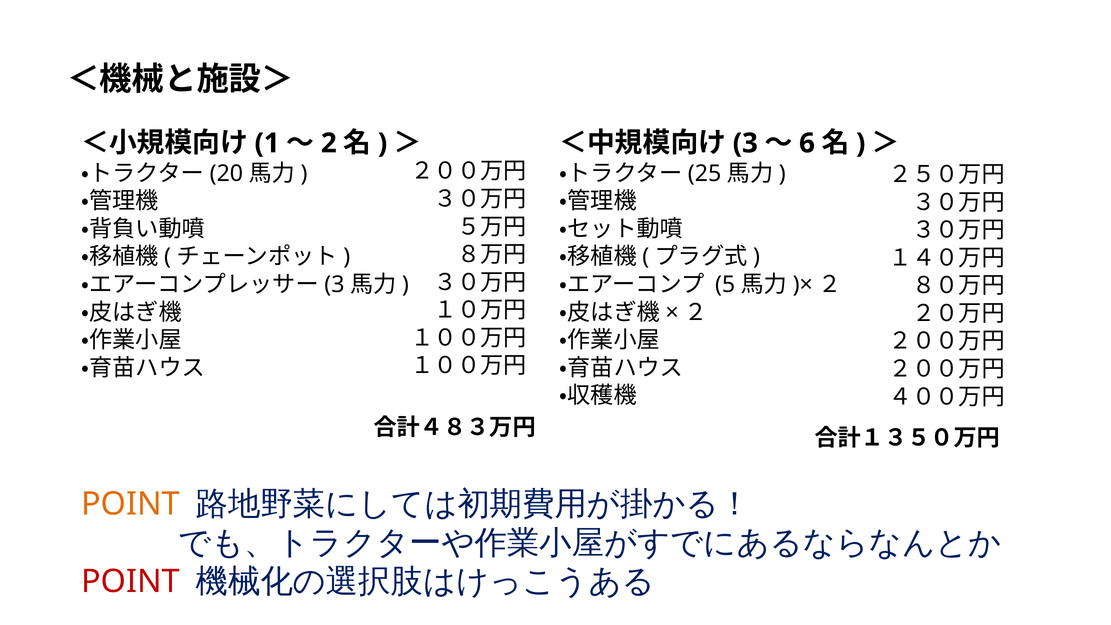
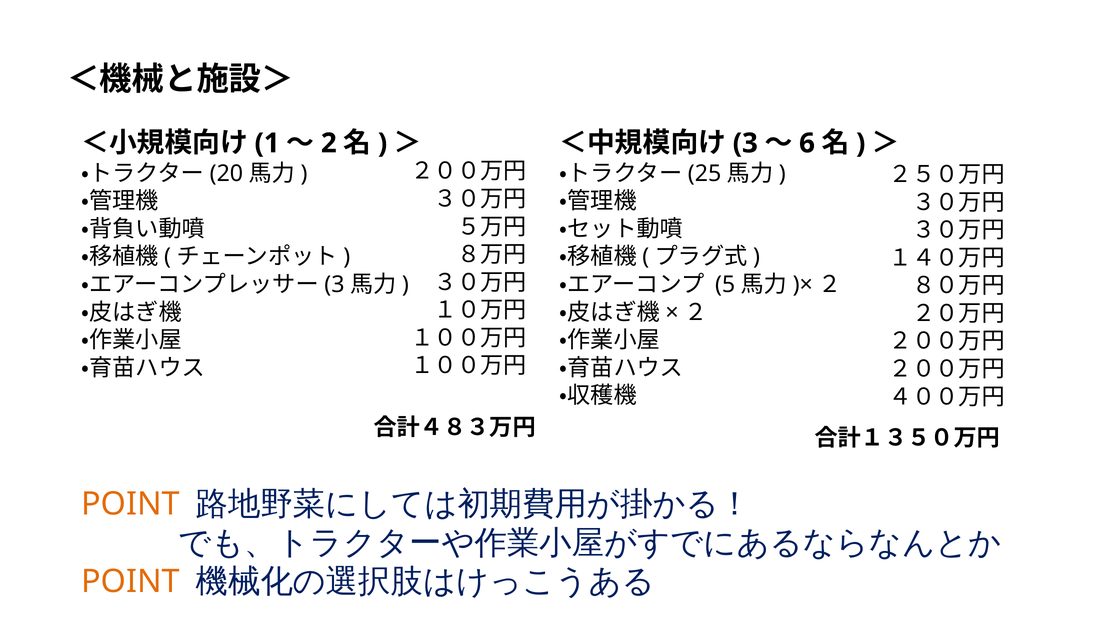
POINT colour: red -> orange (130, 582)
